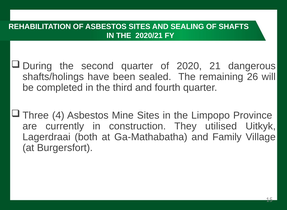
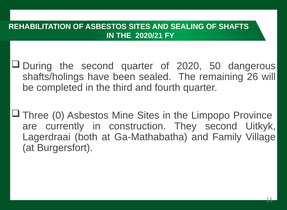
21: 21 -> 50 (215, 66)
4: 4 -> 0 (58, 115)
They utilised: utilised -> second (221, 126)
